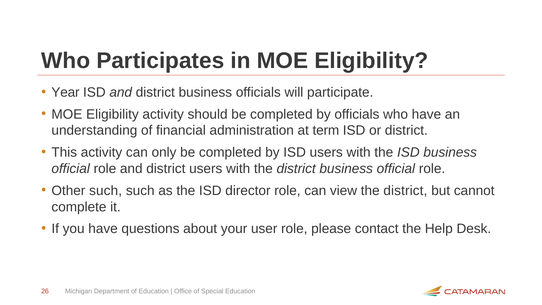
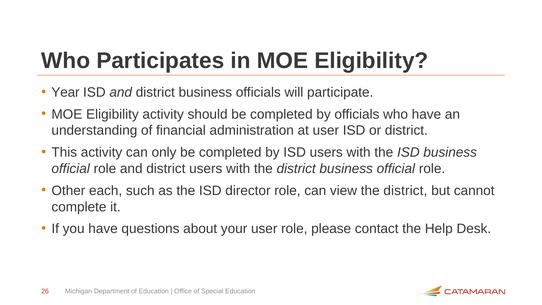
at term: term -> user (326, 130)
Other such: such -> each (106, 191)
